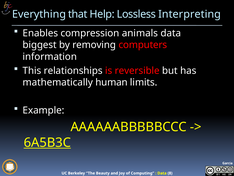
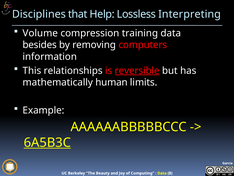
Everything: Everything -> Disciplines (39, 14)
Enables: Enables -> Volume (40, 33)
animals: animals -> training (140, 33)
biggest: biggest -> besides (40, 45)
reversible underline: none -> present (137, 70)
